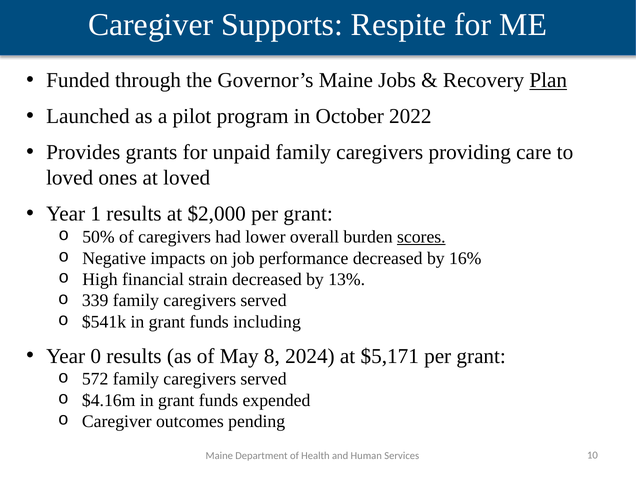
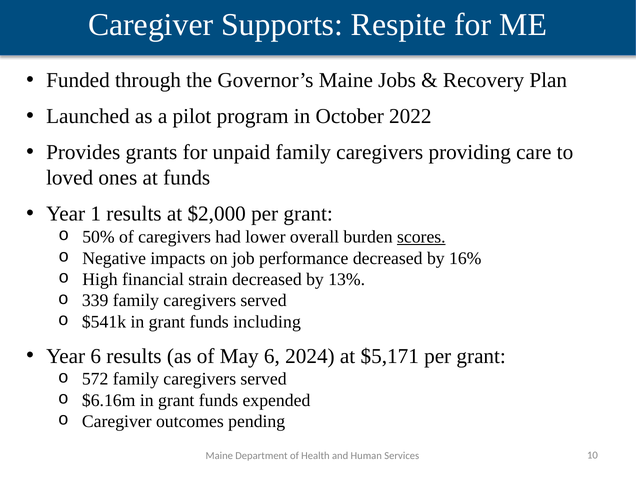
Plan underline: present -> none (548, 80)
at loved: loved -> funds (187, 178)
Year 0: 0 -> 6 (96, 356)
May 8: 8 -> 6 (272, 356)
$4.16m: $4.16m -> $6.16m (109, 400)
